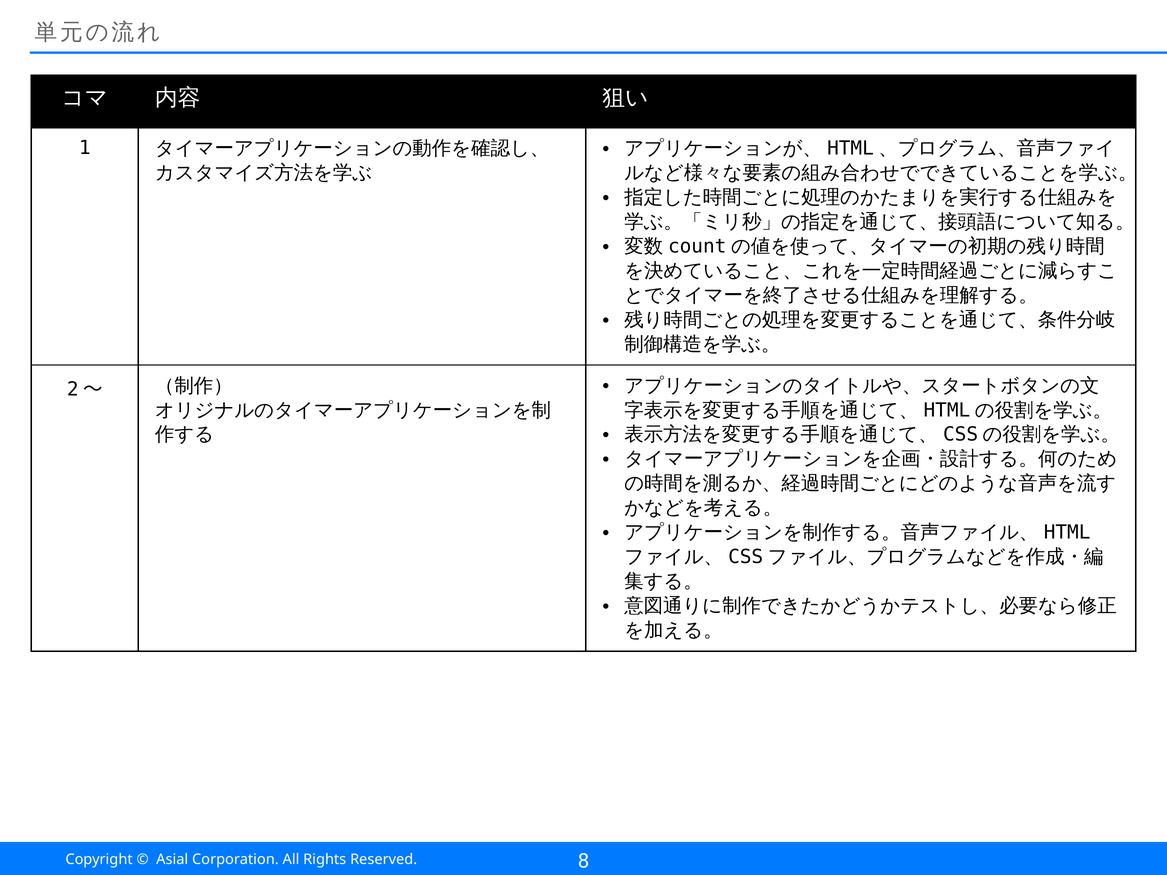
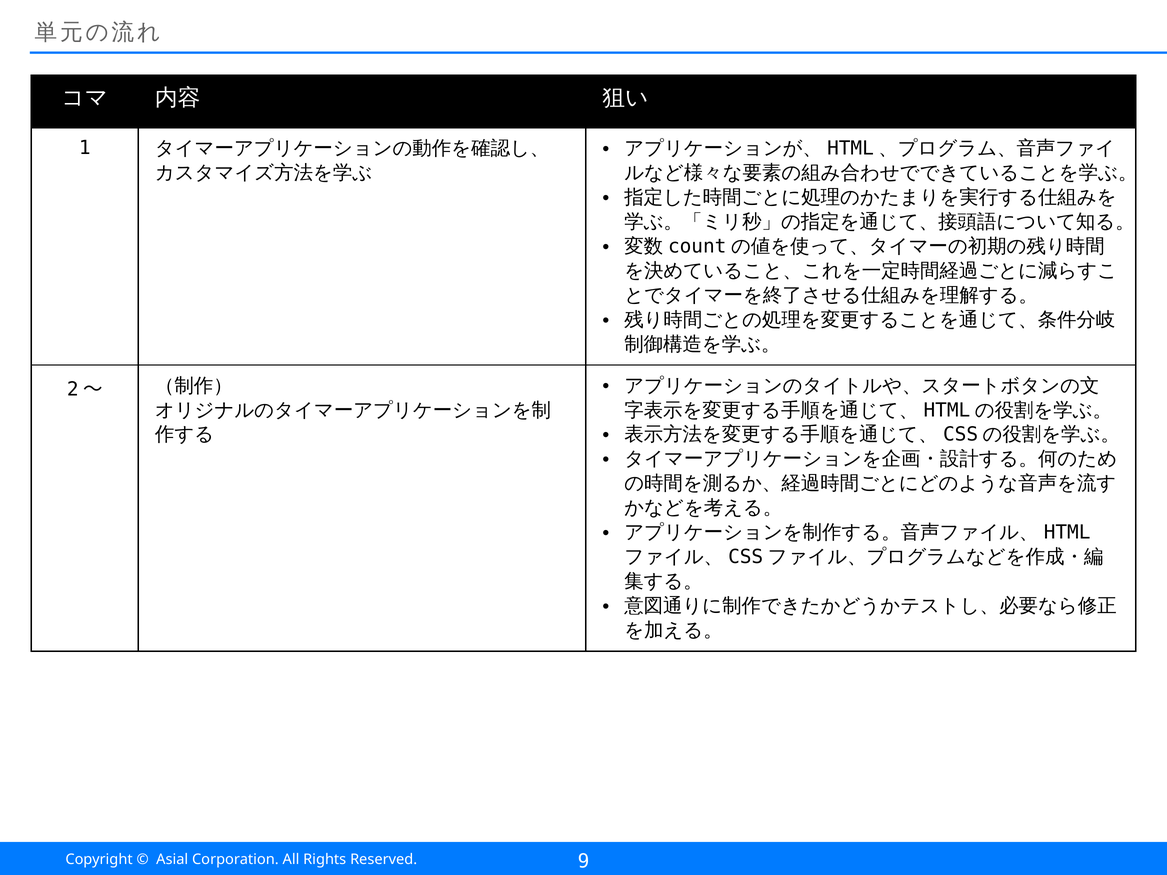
8: 8 -> 9 (584, 862)
